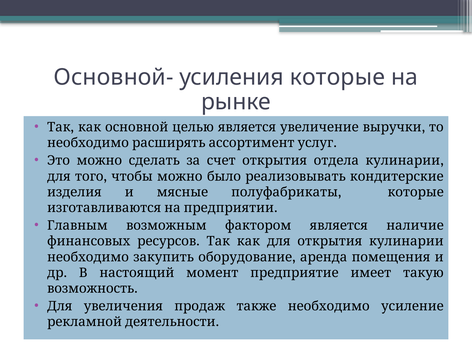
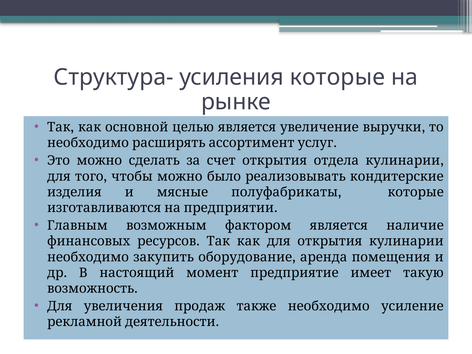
Основной-: Основной- -> Структура- (114, 77)
